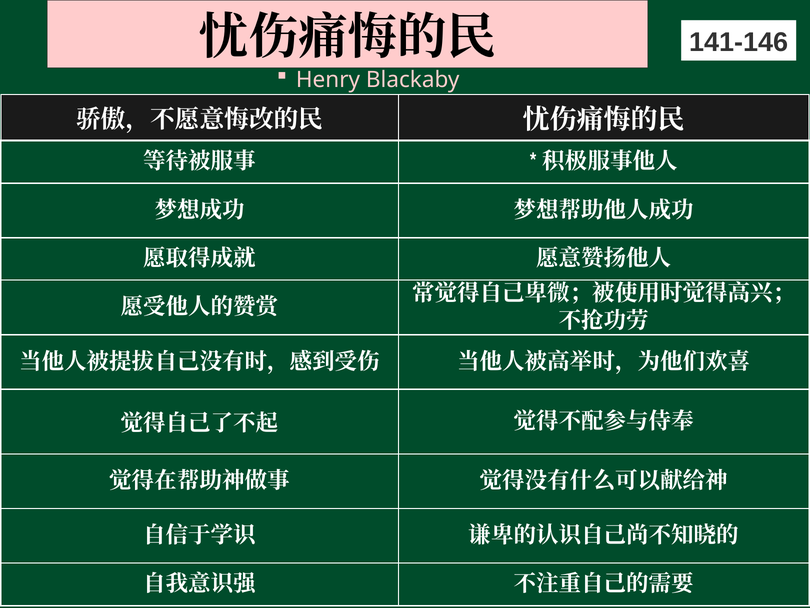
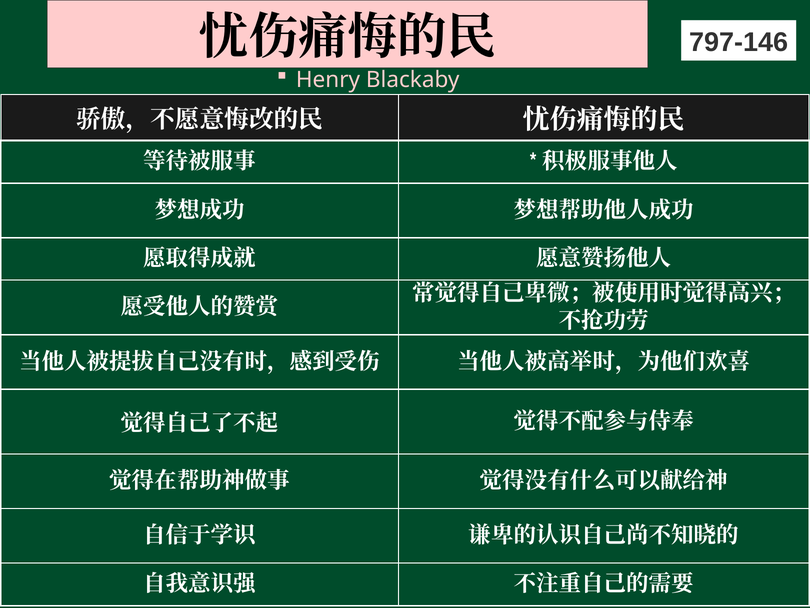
141-146: 141-146 -> 797-146 (739, 42)
